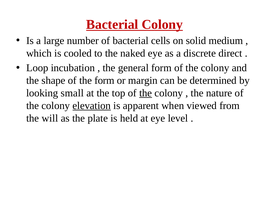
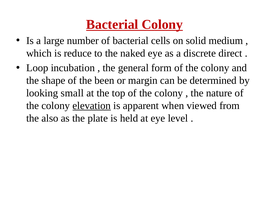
cooled: cooled -> reduce (78, 53)
the form: form -> been (104, 80)
the underline: present -> none (146, 93)
will: will -> also (50, 118)
